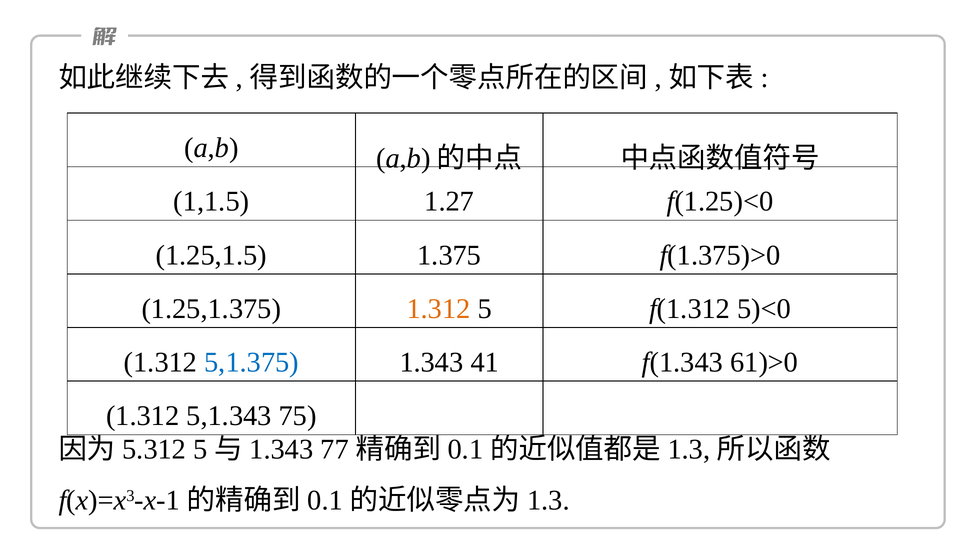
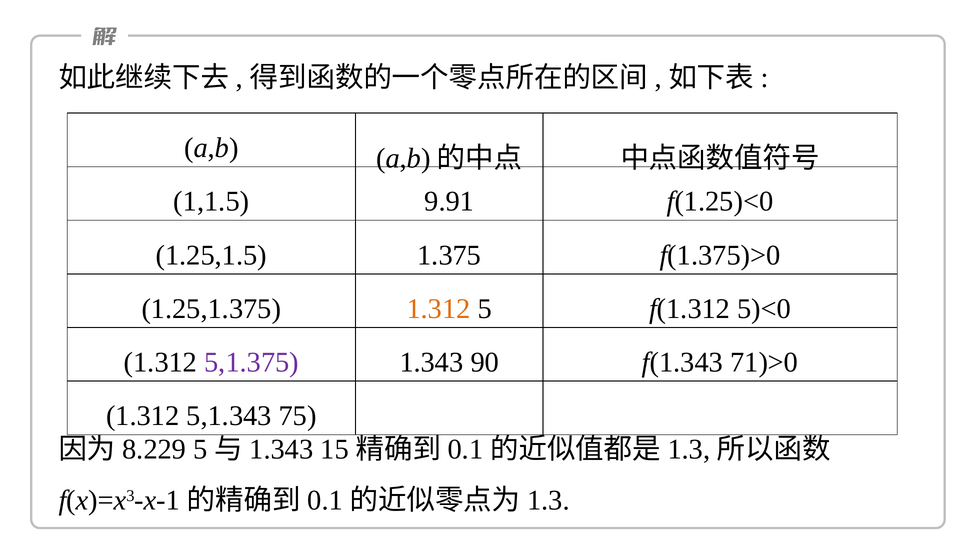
1.27: 1.27 -> 9.91 (449, 202)
5,1.375 colour: blue -> purple (252, 362)
41: 41 -> 90 (485, 362)
61)>0: 61)>0 -> 71)>0 (764, 362)
5.312: 5.312 -> 8.229 (154, 449)
77: 77 -> 15 (335, 449)
